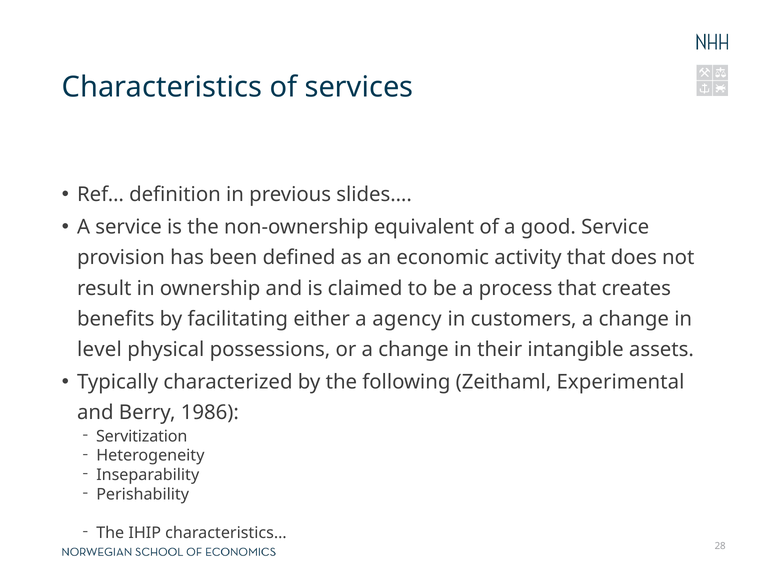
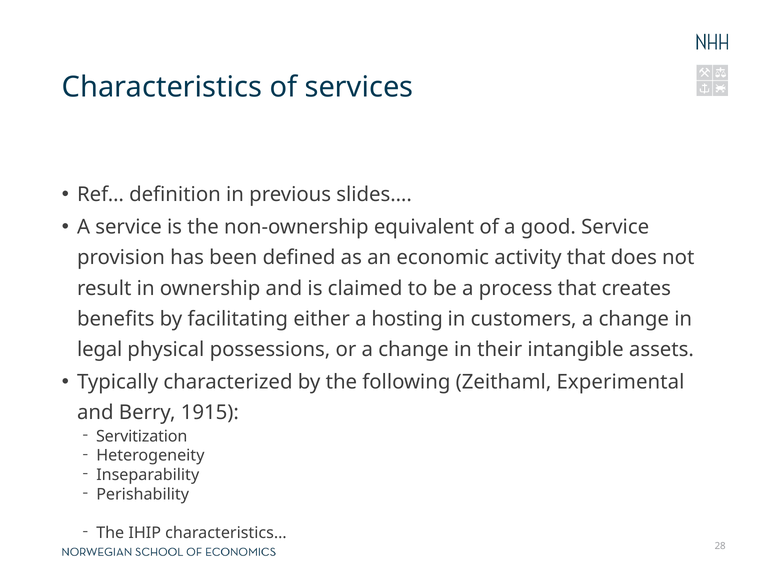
agency: agency -> hosting (407, 319)
level: level -> legal (100, 350)
1986: 1986 -> 1915 (210, 413)
